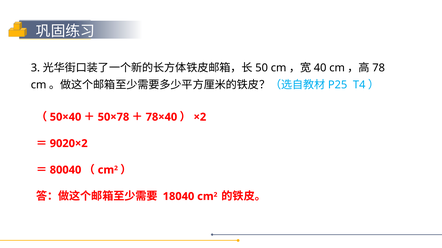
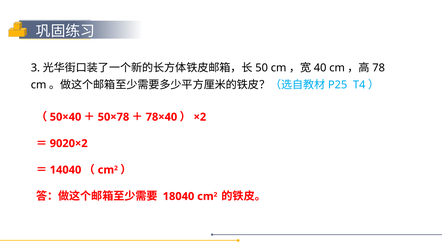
80040: 80040 -> 14040 (66, 170)
